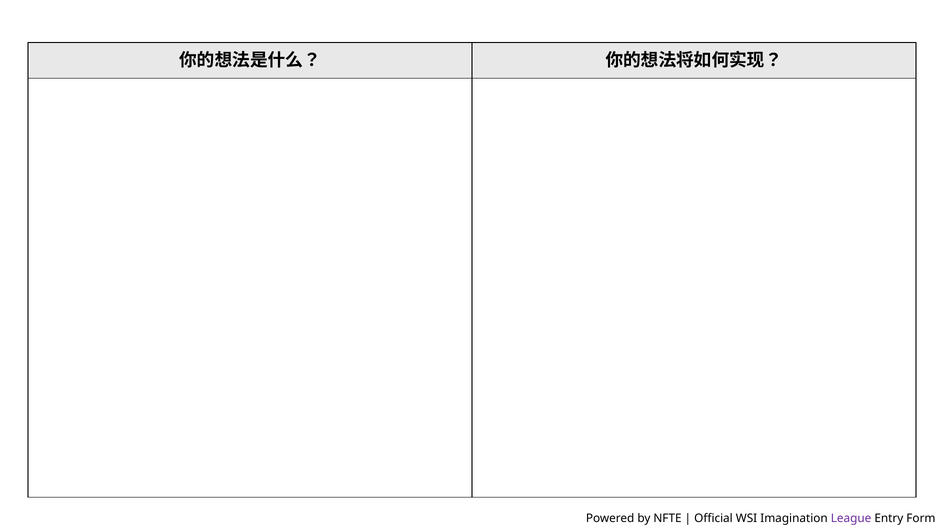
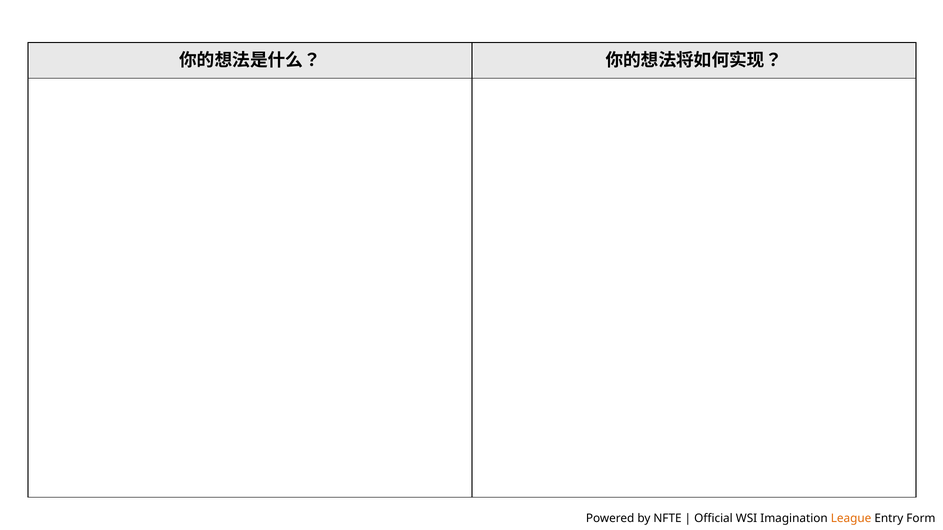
League colour: purple -> orange (851, 519)
